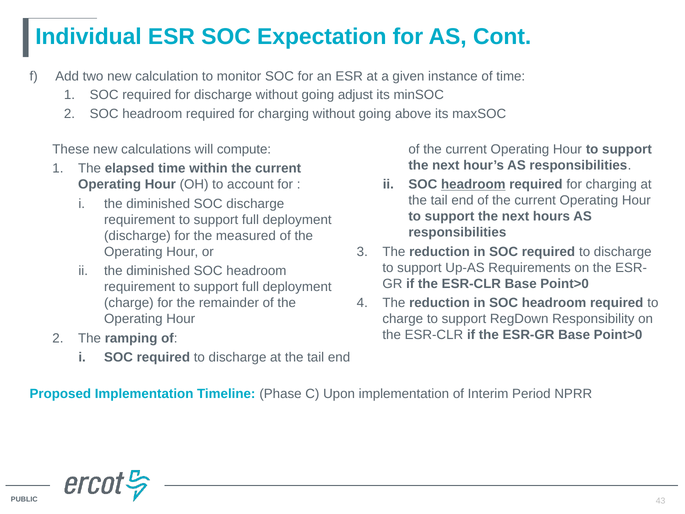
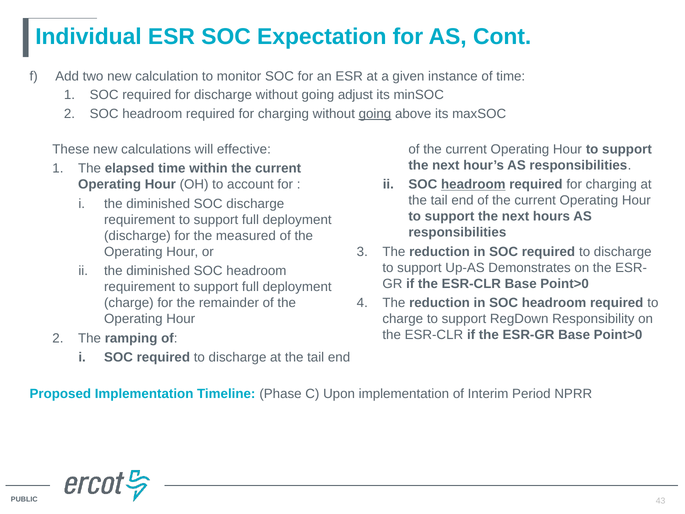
going underline: none -> present (375, 114)
compute: compute -> effective (244, 149)
Requirements: Requirements -> Demonstrates (530, 268)
